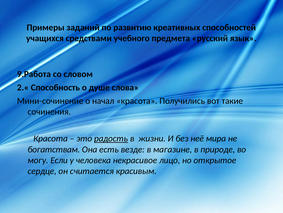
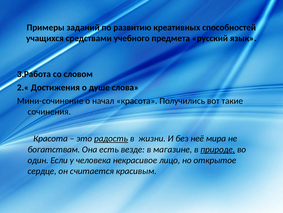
9.Работа: 9.Работа -> 3.Работа (34, 74)
Способность: Способность -> Достижения (55, 87)
природе underline: none -> present (218, 149)
могу: могу -> один (38, 160)
